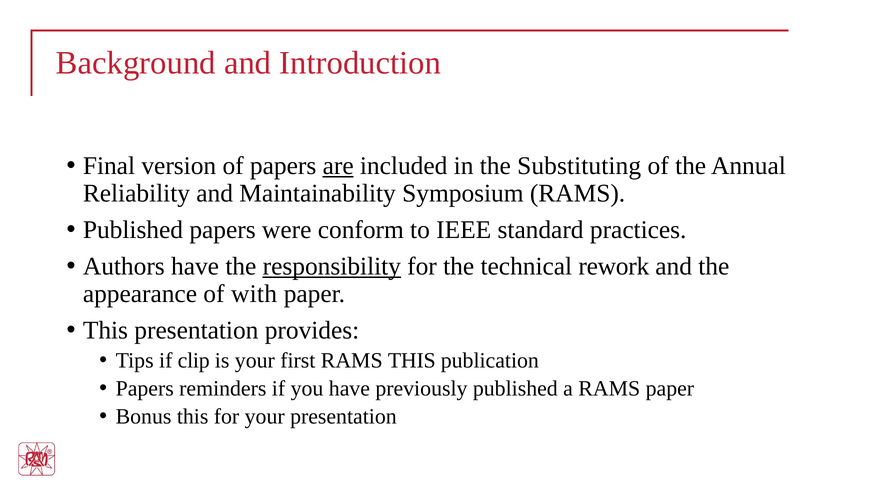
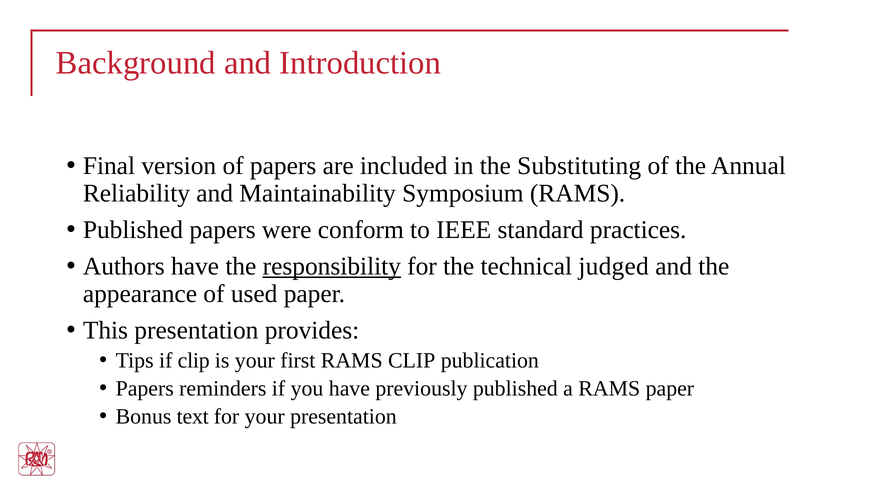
are underline: present -> none (338, 166)
rework: rework -> judged (614, 266)
with: with -> used (254, 294)
RAMS THIS: THIS -> CLIP (412, 360)
Bonus this: this -> text (193, 417)
